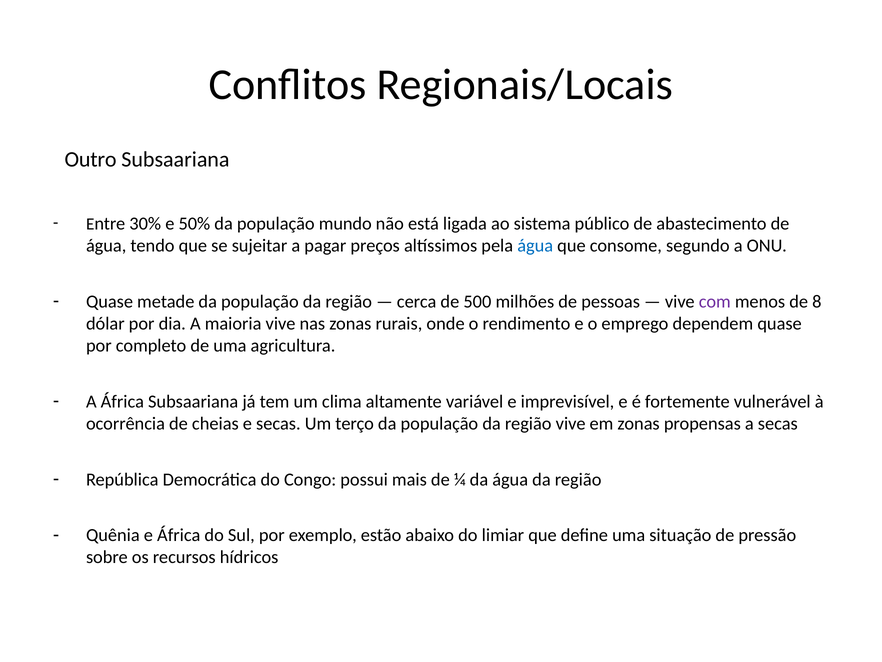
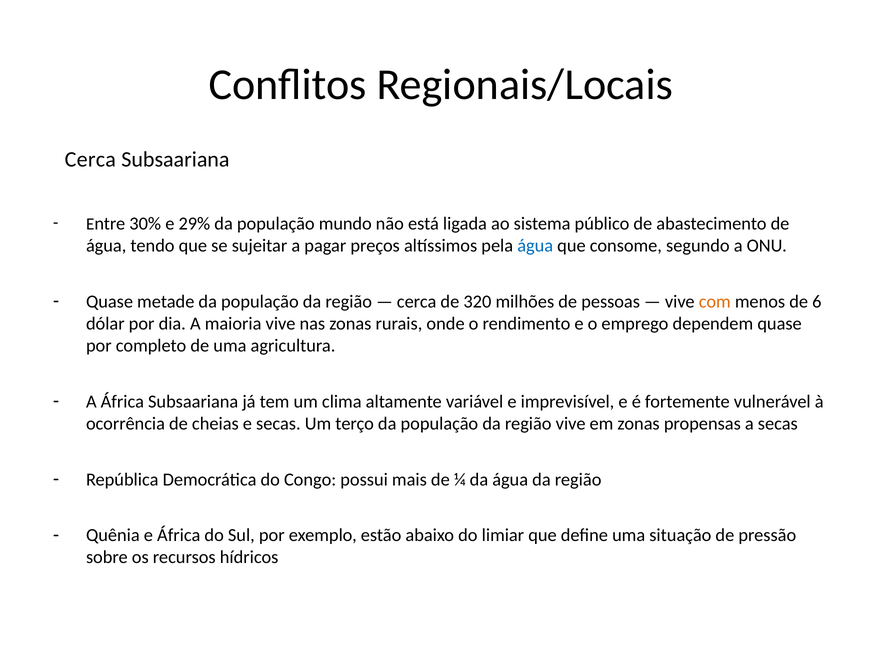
Outro: Outro -> Cerca (90, 159)
50%: 50% -> 29% (194, 223)
500: 500 -> 320 (477, 301)
com colour: purple -> orange (715, 301)
8: 8 -> 6 (817, 301)
